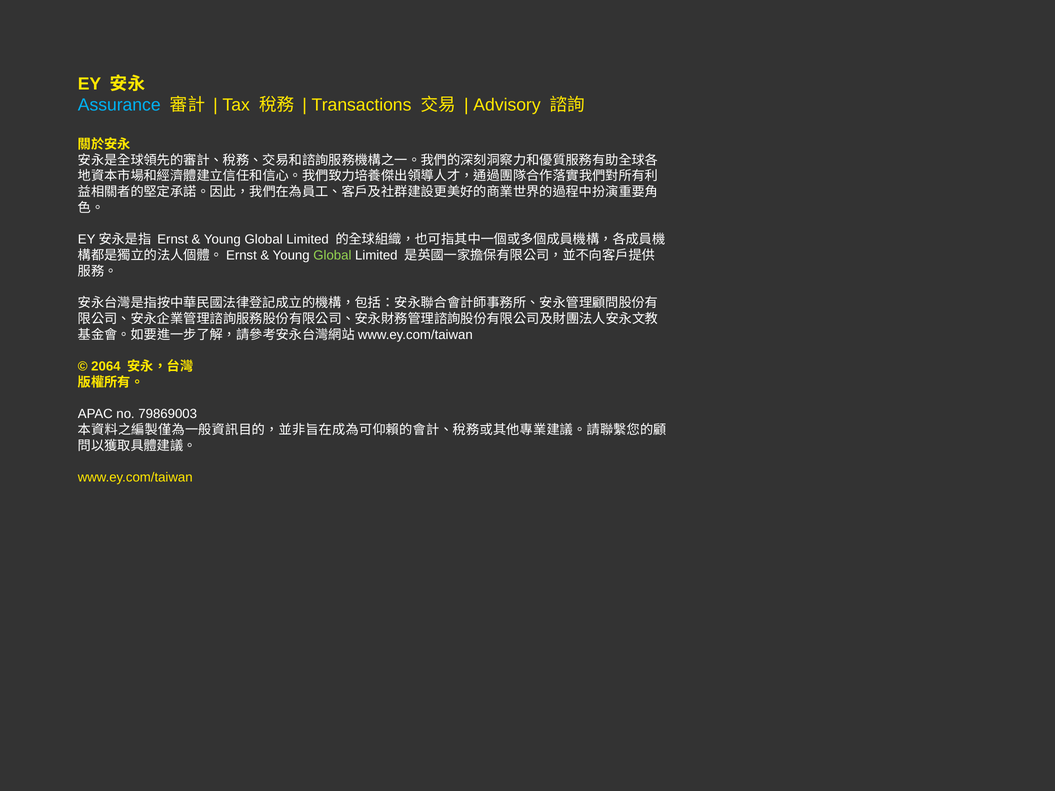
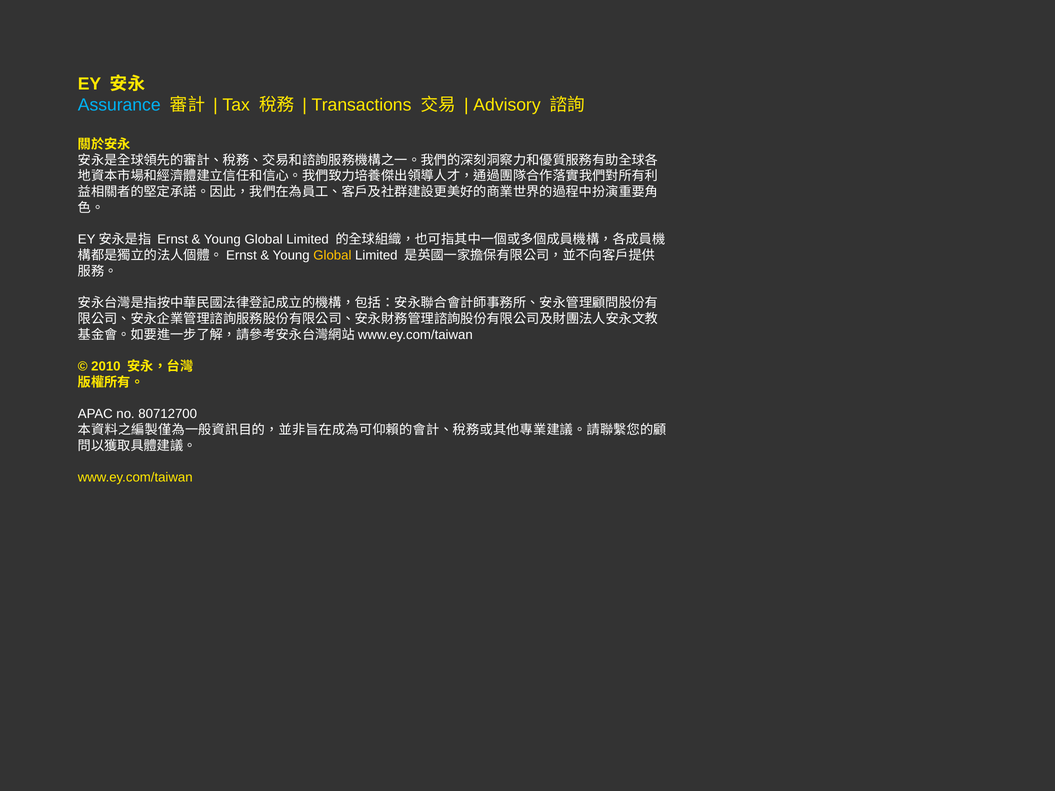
Global colour: light green -> yellow (332, 256)
2064: 2064 -> 2010 (106, 367)
79869003: 79869003 -> 80712700 (168, 414)
